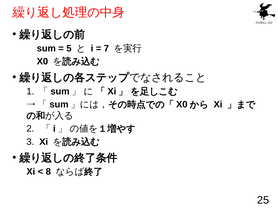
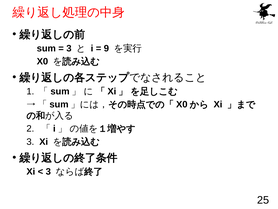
5: 5 -> 3 (69, 48)
7: 7 -> 9 (106, 48)
8: 8 -> 3 (48, 171)
